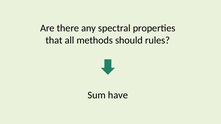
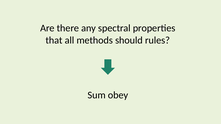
have: have -> obey (118, 95)
